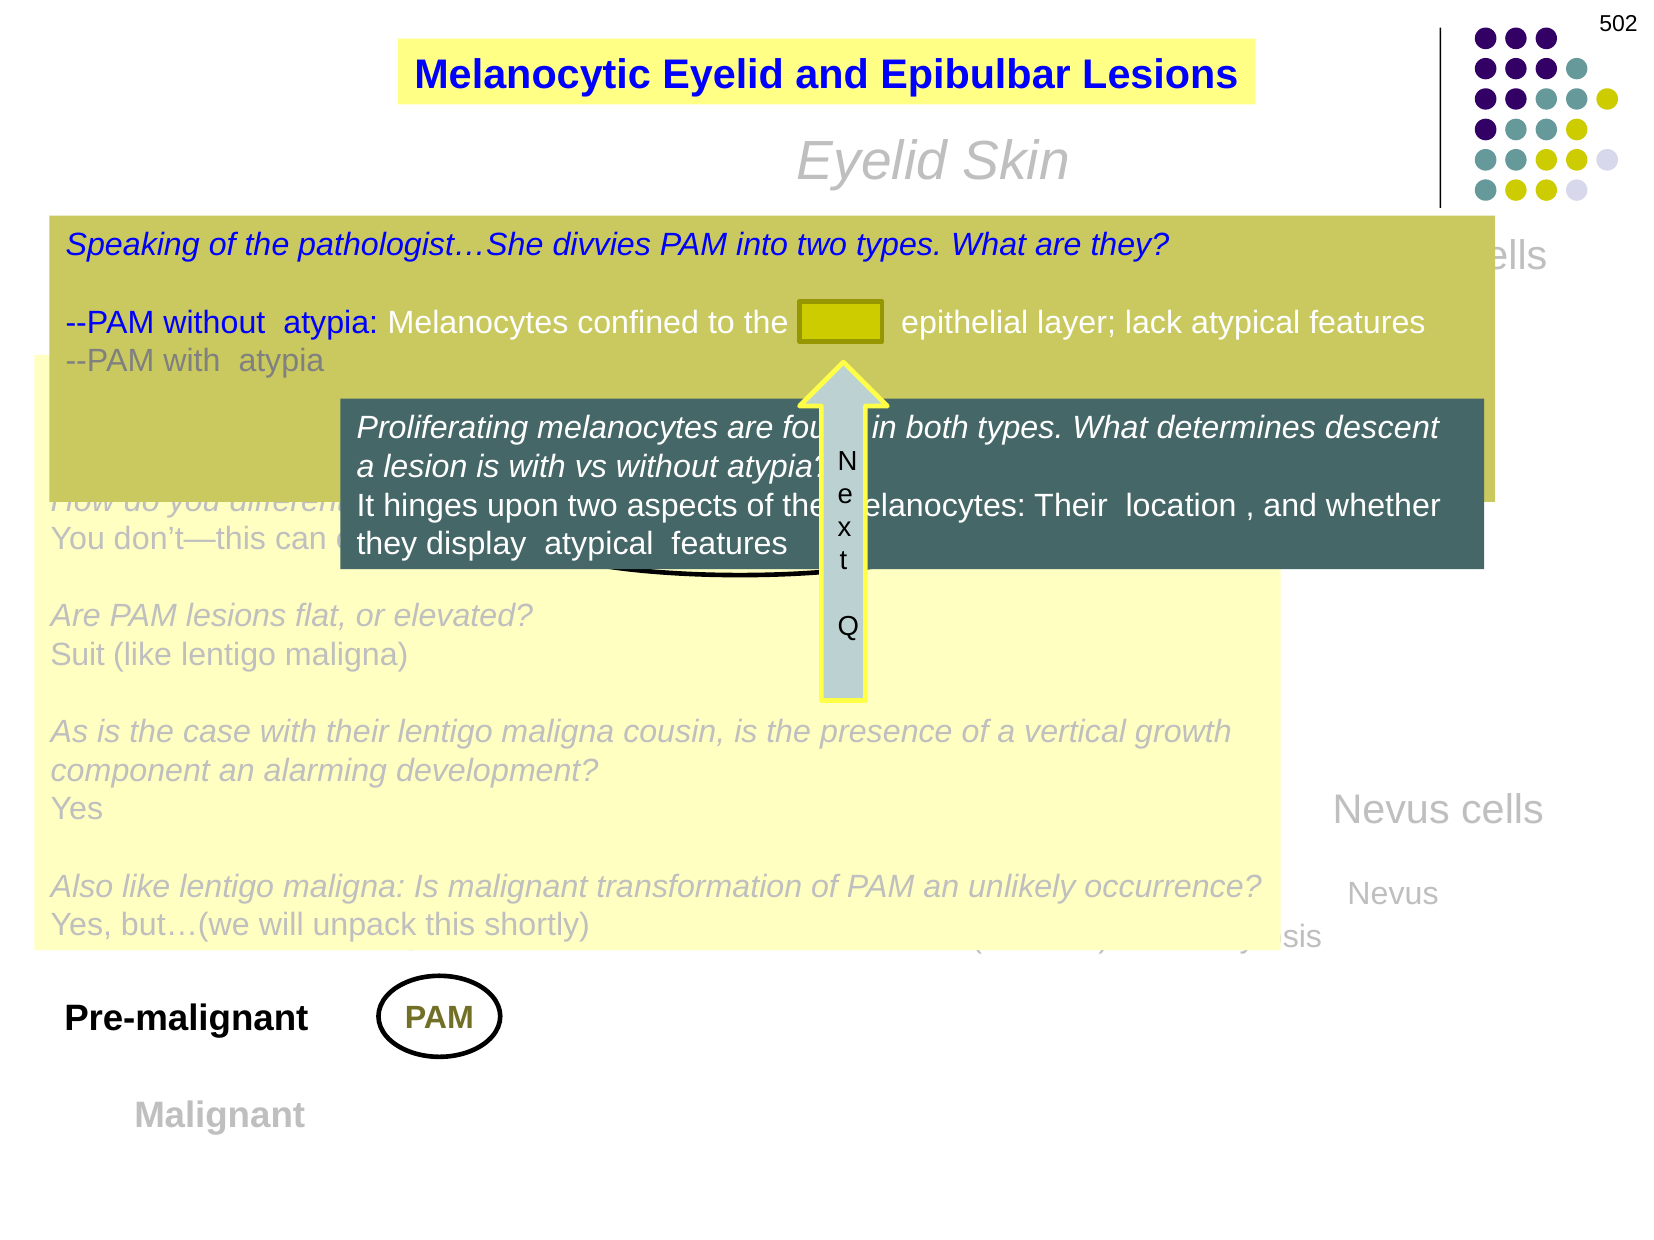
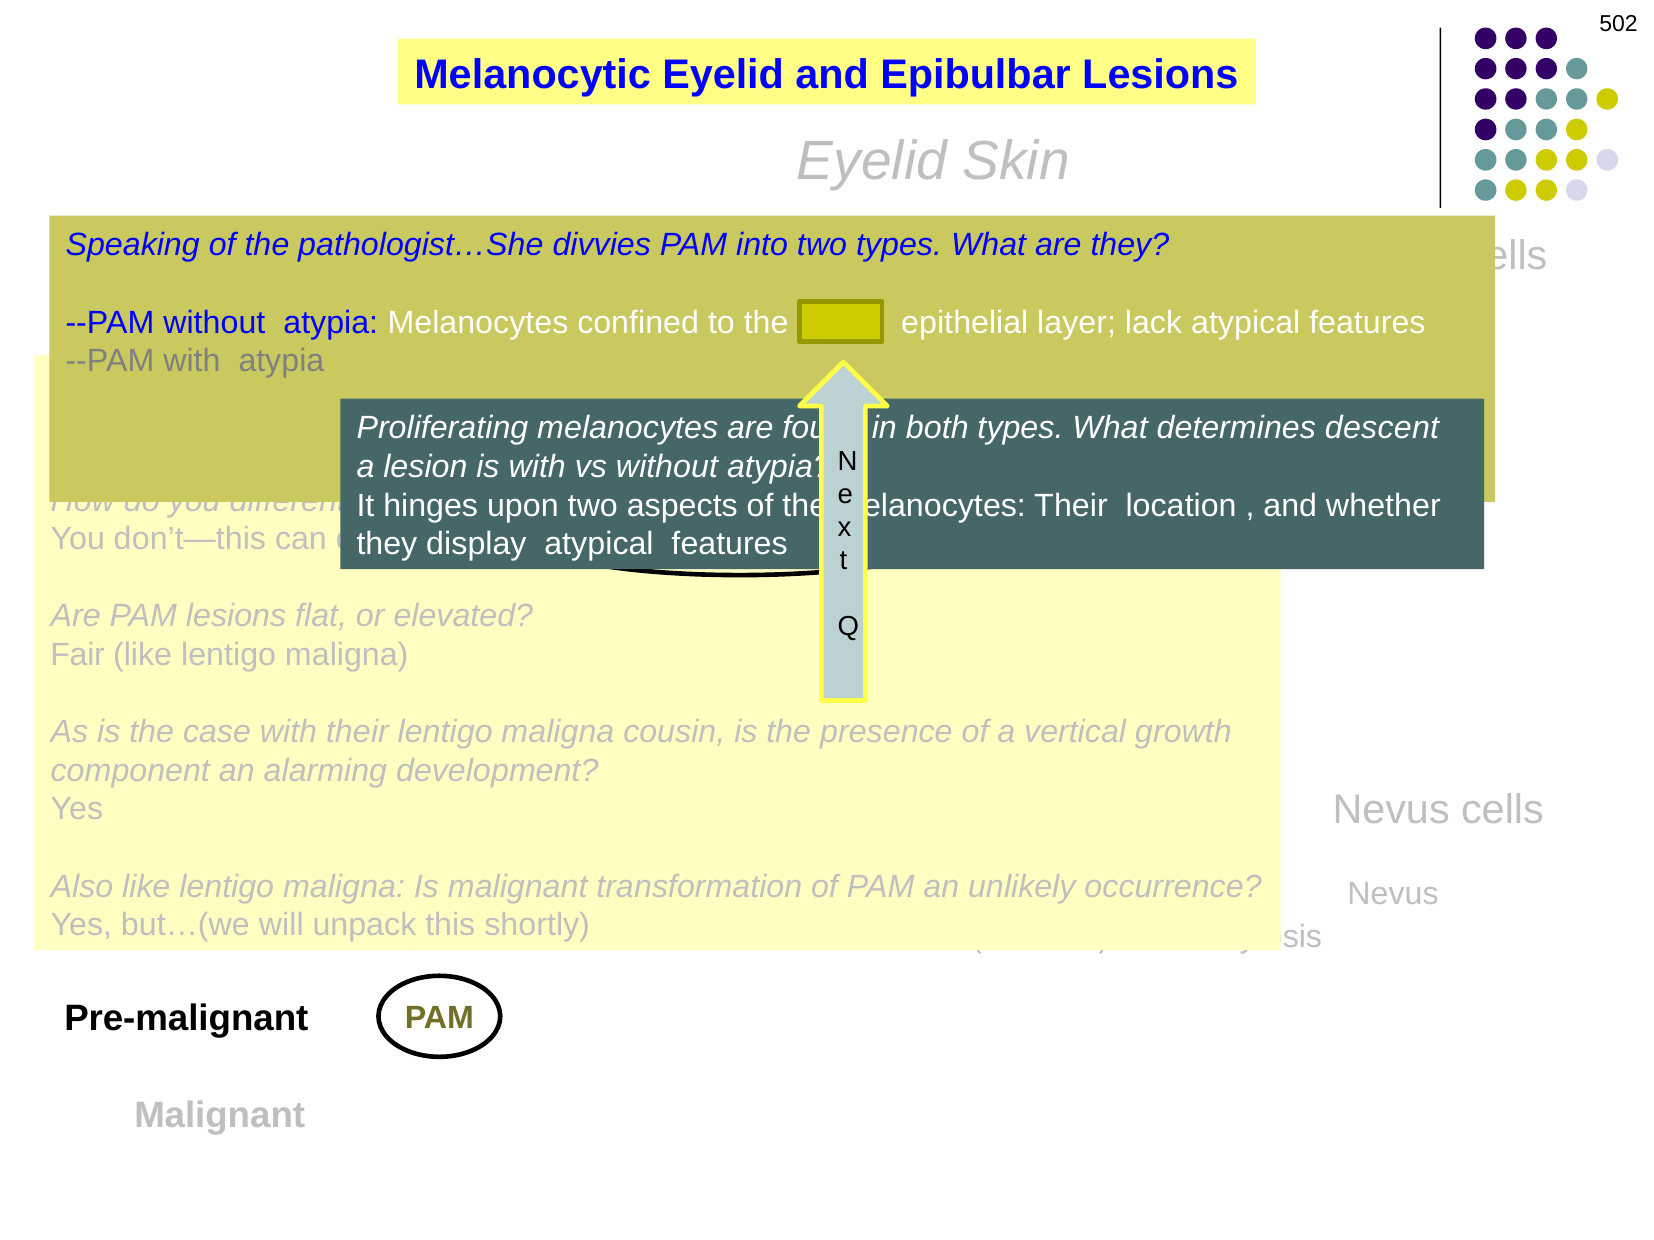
Suit: Suit -> Fair (78, 655)
